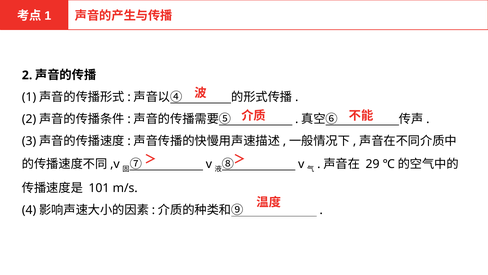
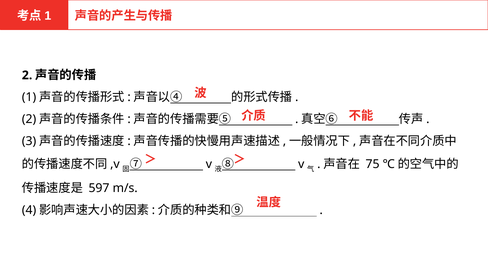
29: 29 -> 75 (373, 164)
101: 101 -> 597 (99, 188)
